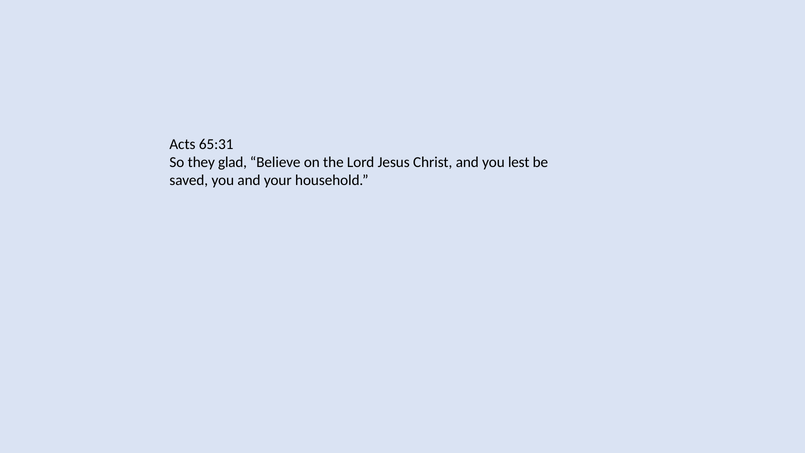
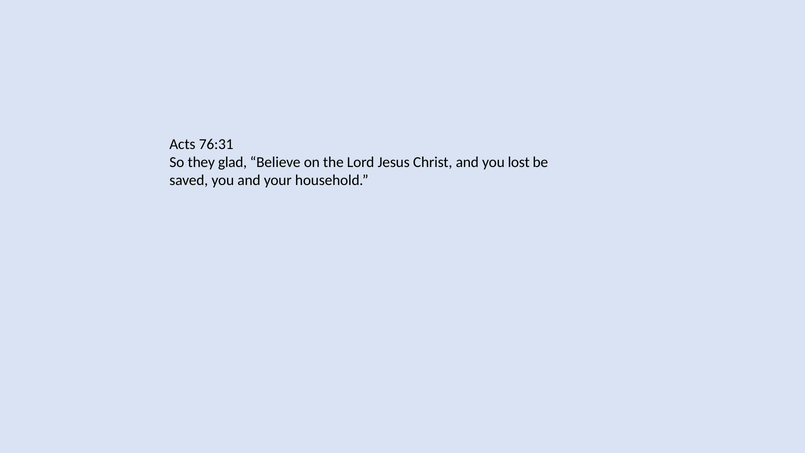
65:31: 65:31 -> 76:31 (216, 144)
lest: lest -> lost (519, 162)
